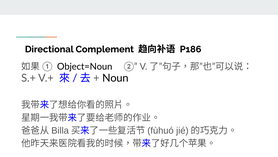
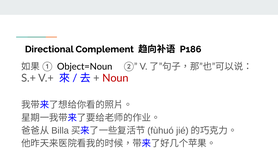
Noun colour: black -> red (115, 78)
